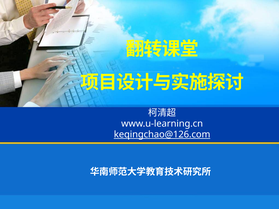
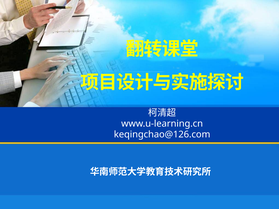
keqingchao@126.com underline: present -> none (162, 135)
